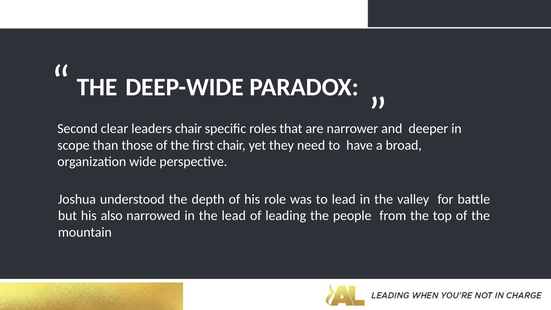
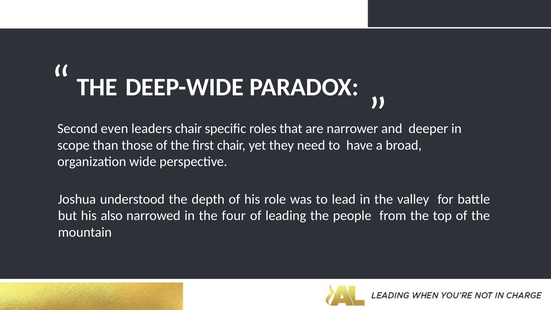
clear: clear -> even (114, 129)
the lead: lead -> four (234, 216)
